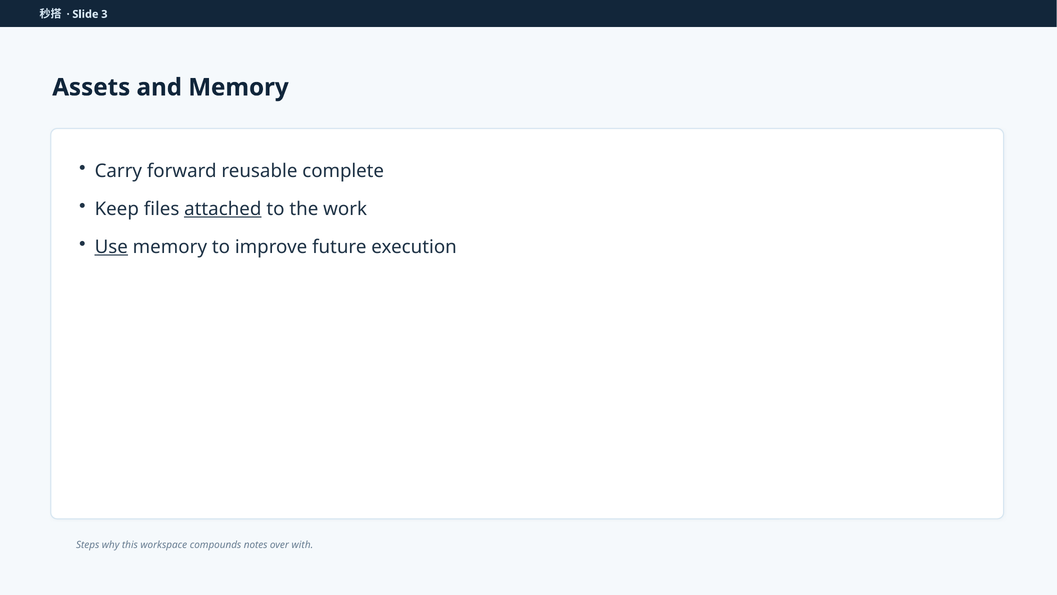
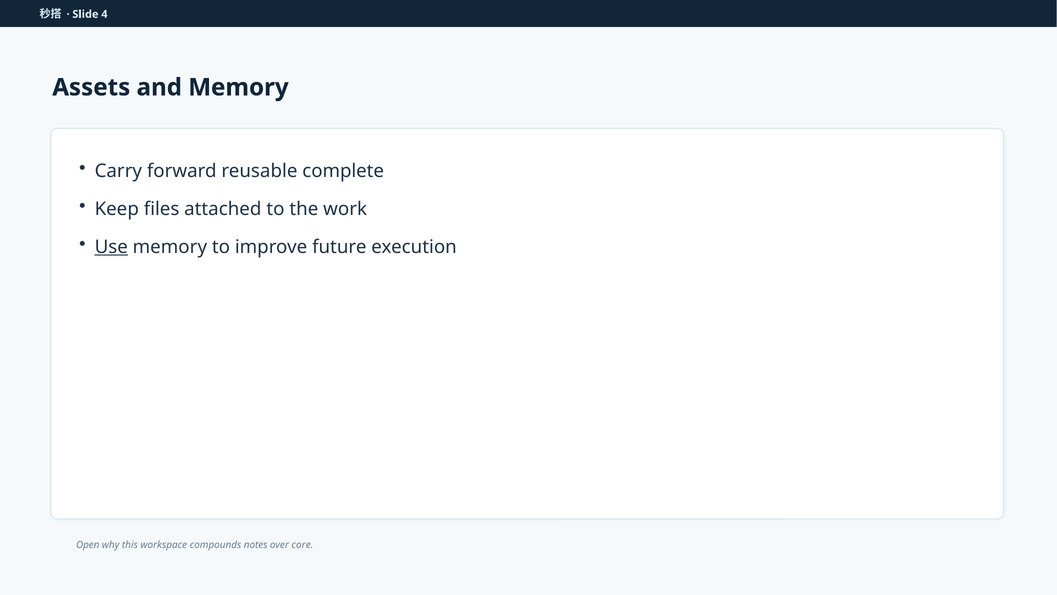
3: 3 -> 4 (104, 14)
attached underline: present -> none (223, 209)
Steps: Steps -> Open (88, 544)
with: with -> core (302, 544)
